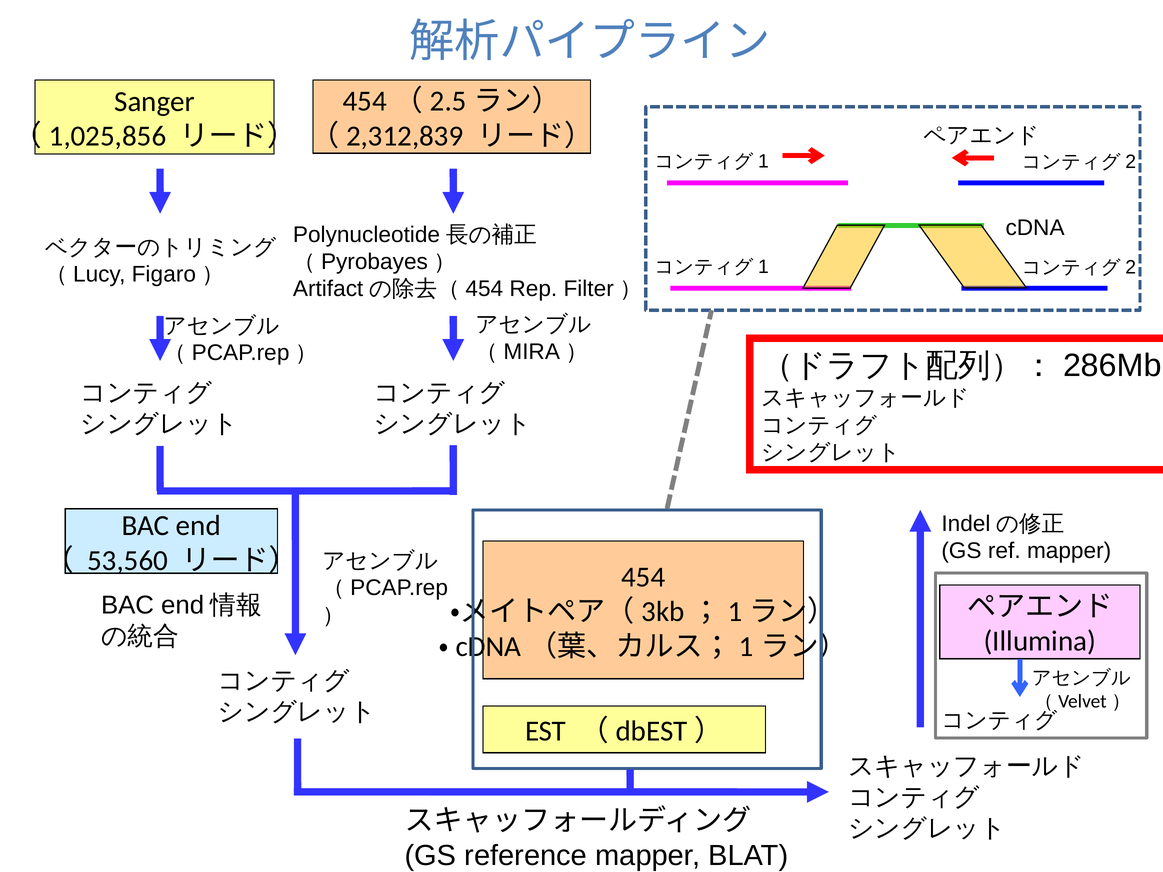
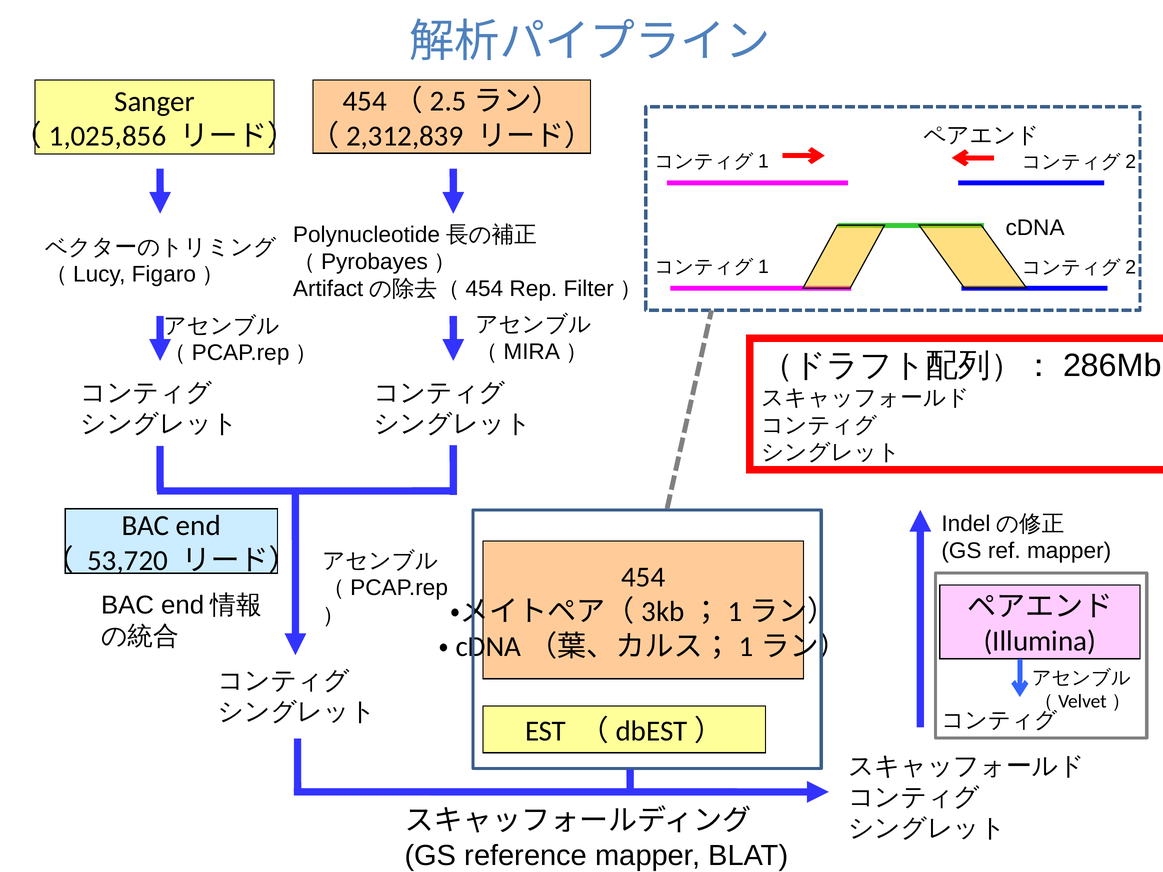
53,560: 53,560 -> 53,720 (128, 561)
